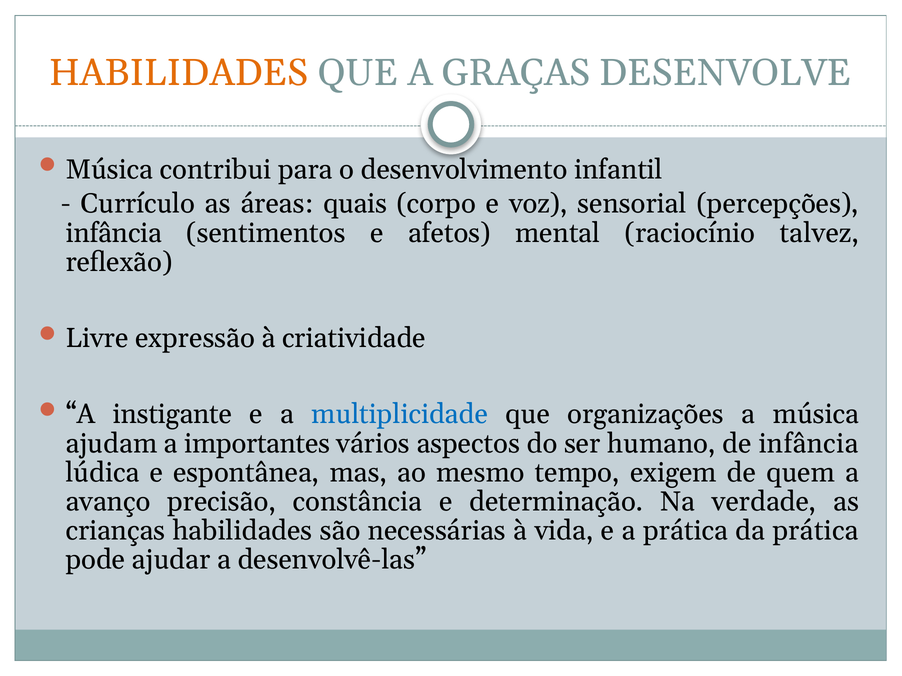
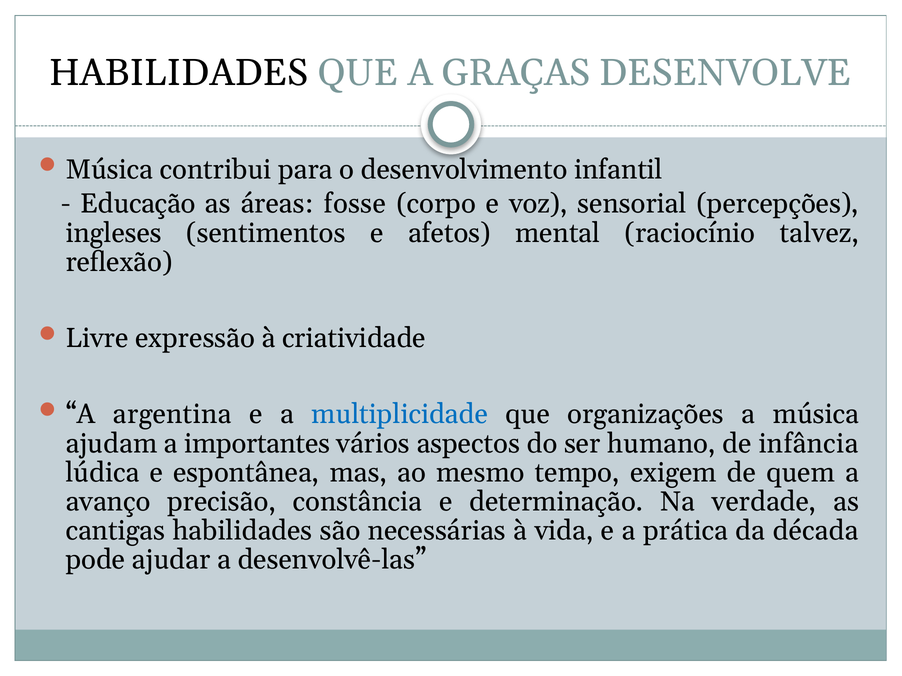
HABILIDADES colour: orange -> black (179, 73)
Currículo: Currículo -> Educação (138, 204)
quais: quais -> fosse (355, 204)
infância: infância -> ingleses (114, 233)
instigante: instigante -> argentina (172, 415)
crianças: crianças -> cantigas (115, 531)
da prática: prática -> década (816, 531)
